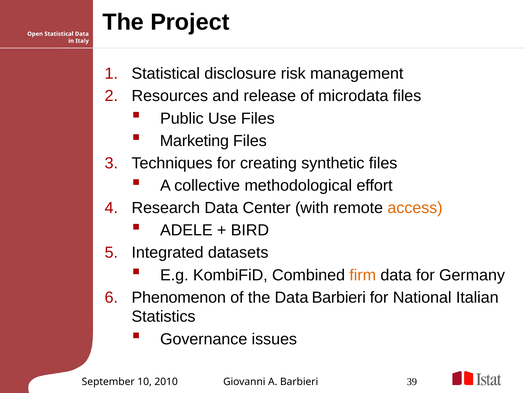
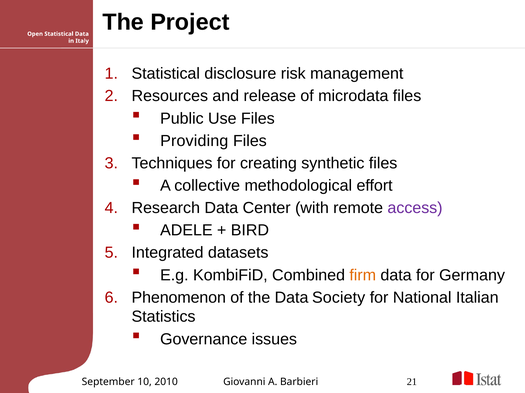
Marketing: Marketing -> Providing (194, 141)
access colour: orange -> purple (415, 208)
Data Barbieri: Barbieri -> Society (339, 298)
39: 39 -> 21 (412, 383)
